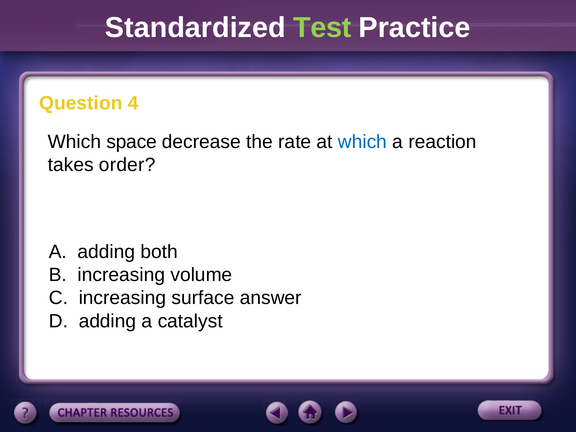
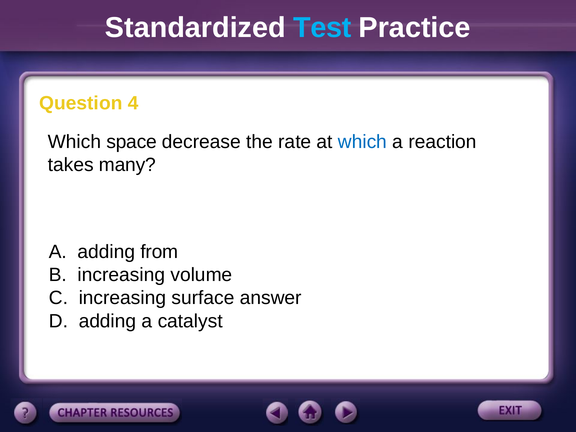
Test colour: light green -> light blue (322, 28)
order: order -> many (127, 165)
both: both -> from (159, 252)
